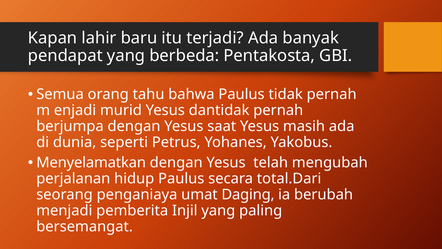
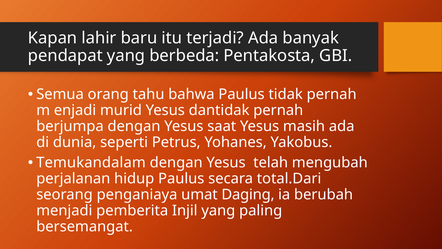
Menyelamatkan: Menyelamatkan -> Temukandalam (91, 163)
